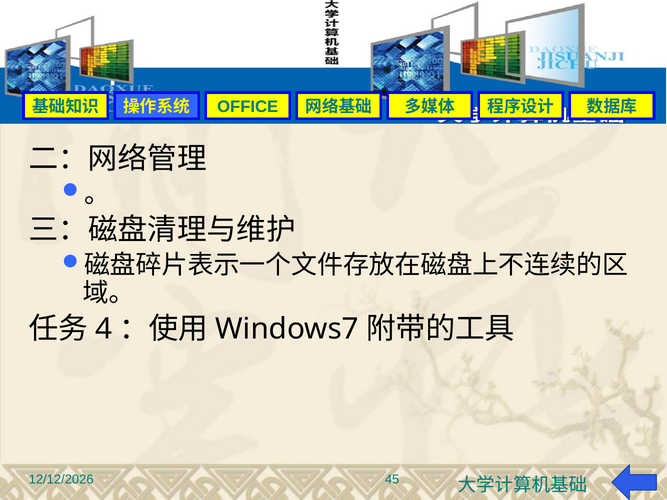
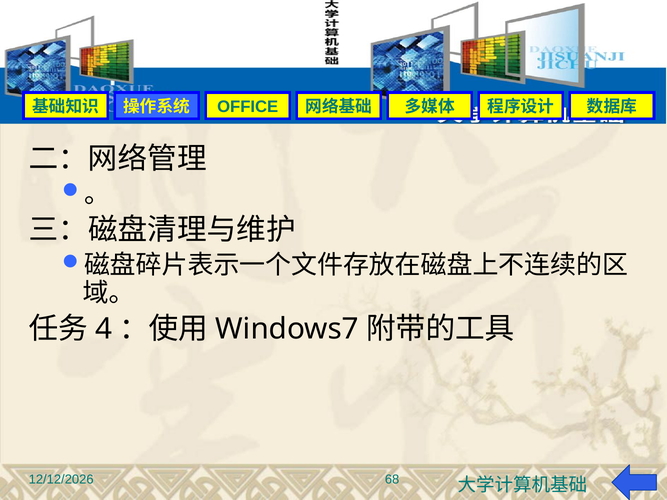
45: 45 -> 68 (392, 480)
